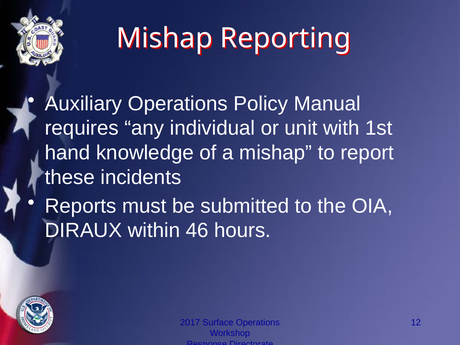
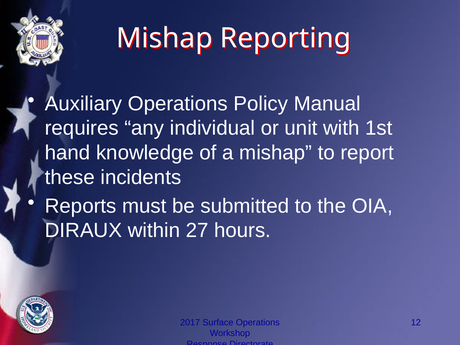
46: 46 -> 27 (197, 230)
